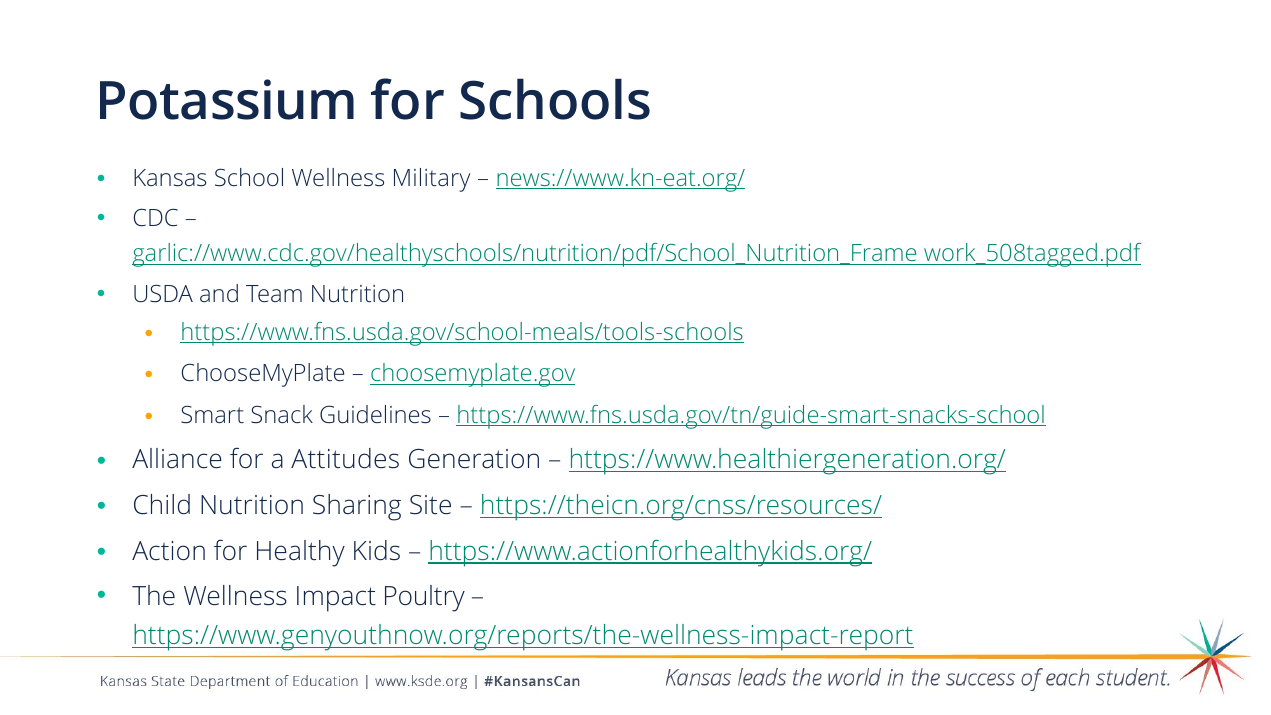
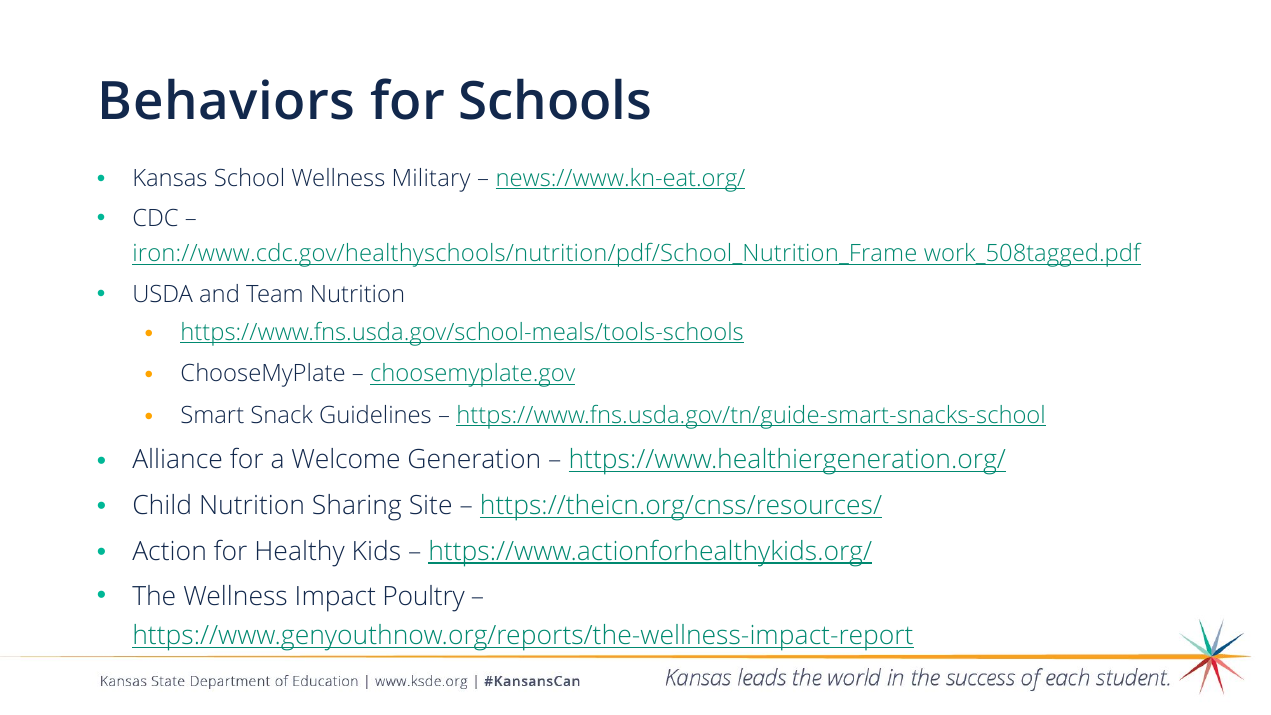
Potassium: Potassium -> Behaviors (227, 102)
garlic://www.cdc.gov/healthyschools/nutrition/pdf/School_Nutrition_Frame: garlic://www.cdc.gov/healthyschools/nutrition/pdf/School_Nutrition_Frame -> iron://www.cdc.gov/healthyschools/nutrition/pdf/School_Nutrition_Frame (525, 254)
Attitudes: Attitudes -> Welcome (346, 460)
